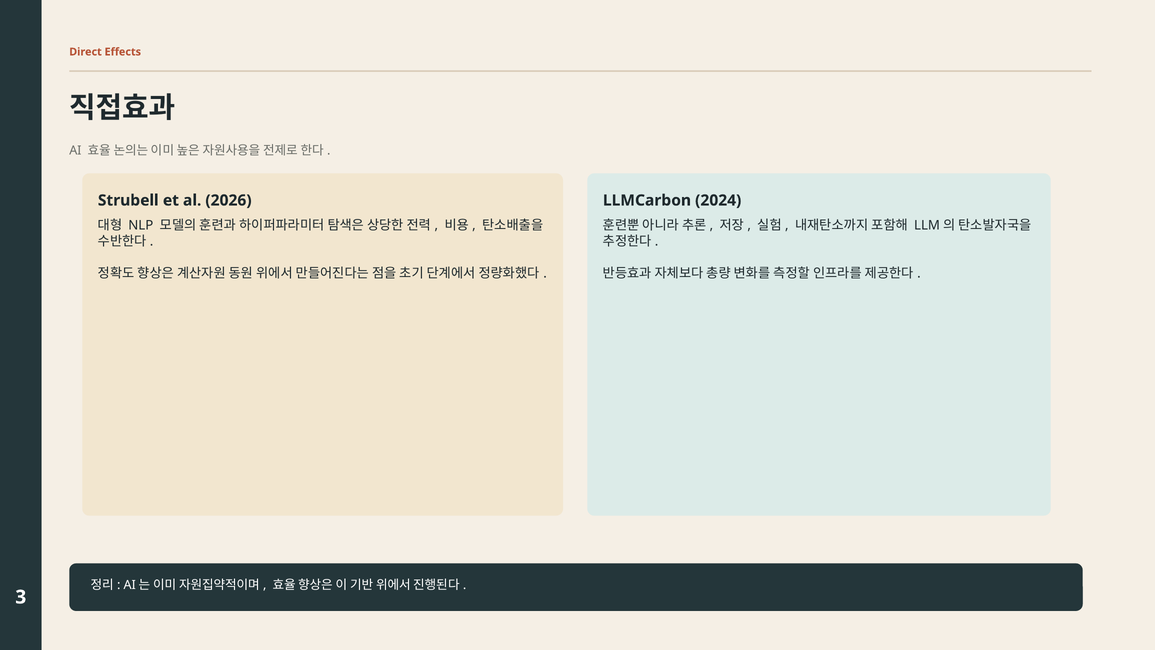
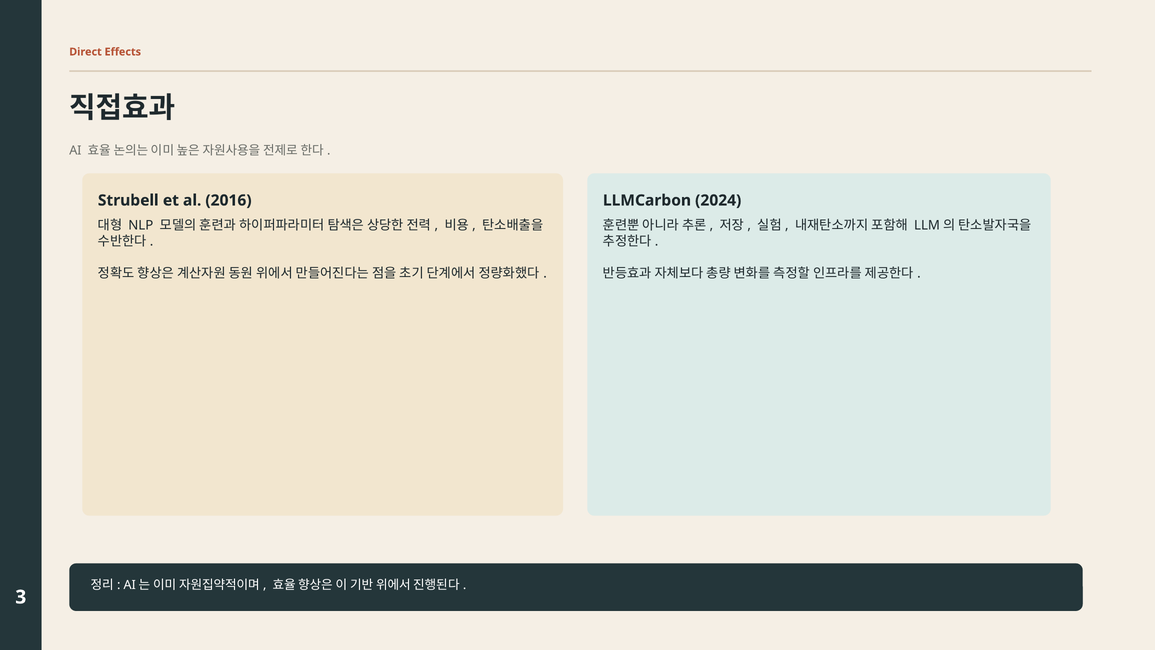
2026: 2026 -> 2016 (228, 200)
